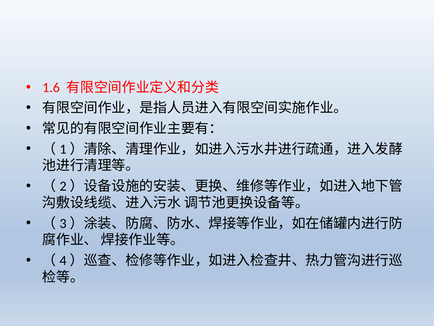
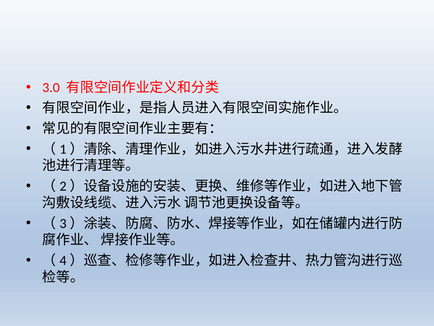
1.6: 1.6 -> 3.0 (51, 87)
